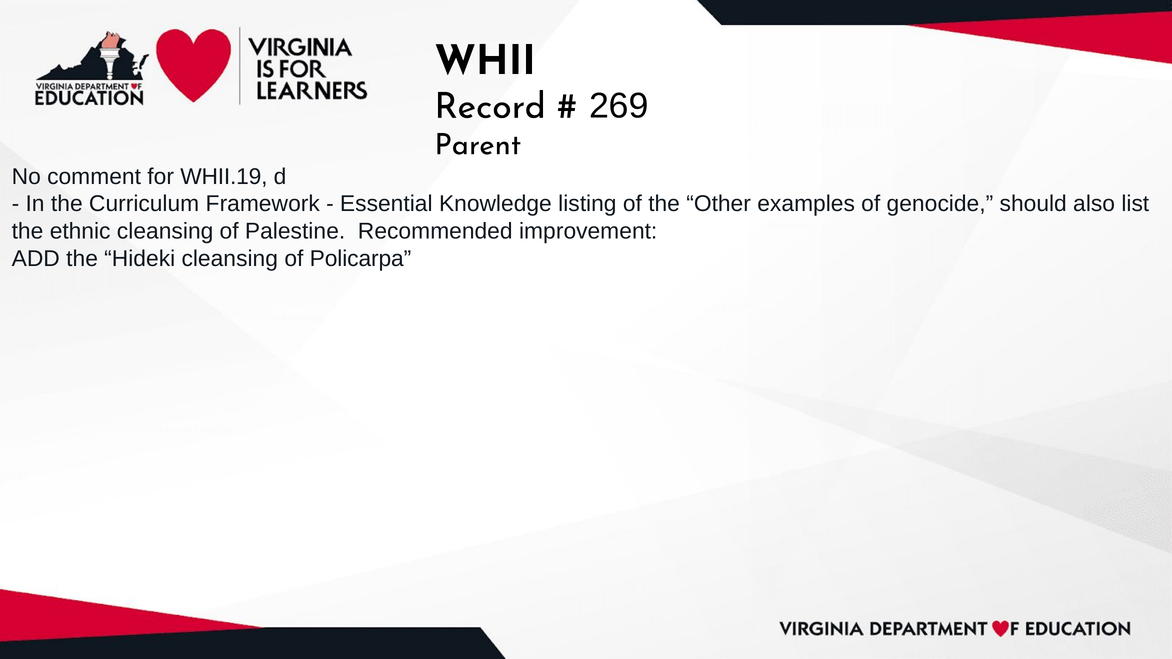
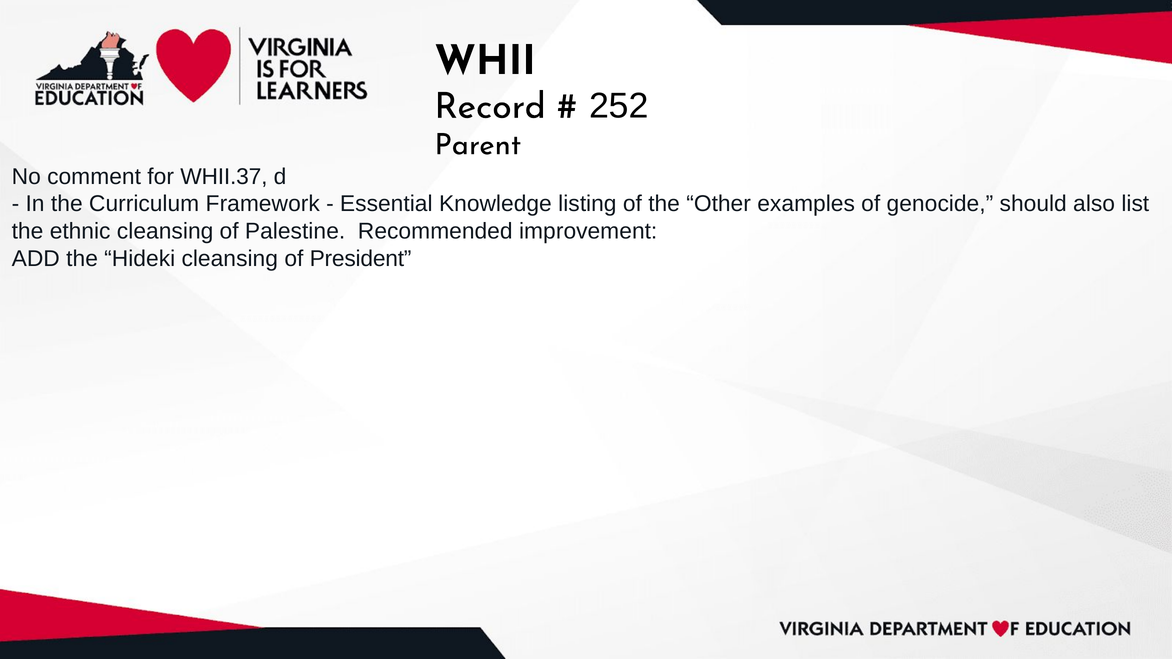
269: 269 -> 252 (619, 106)
WHII.19: WHII.19 -> WHII.37 (224, 177)
Policarpa: Policarpa -> President (361, 259)
